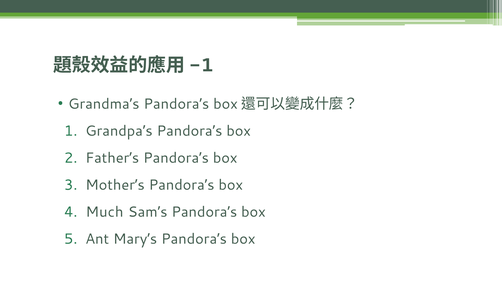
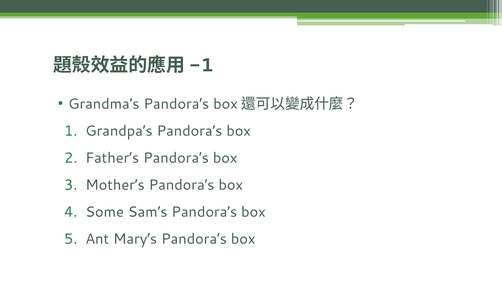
Much: Much -> Some (105, 212)
